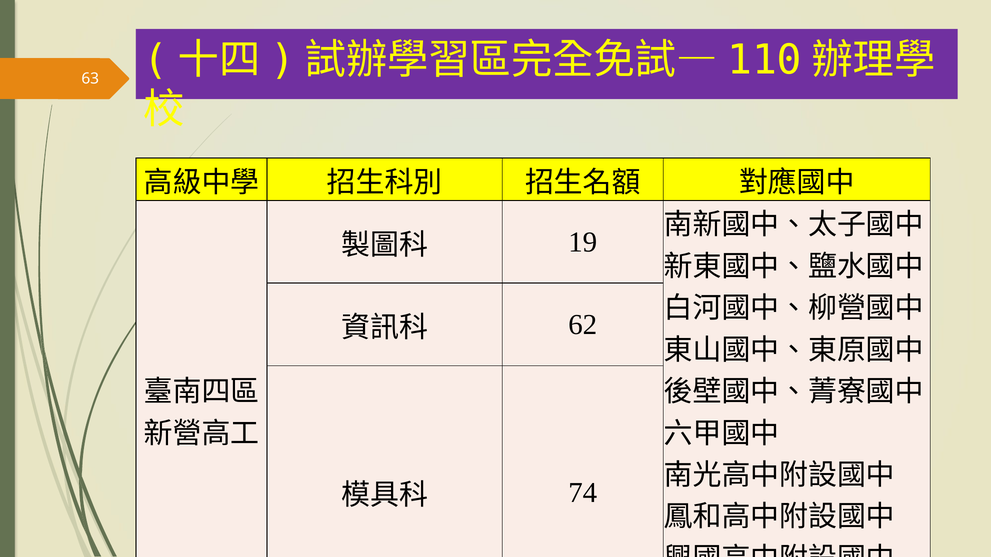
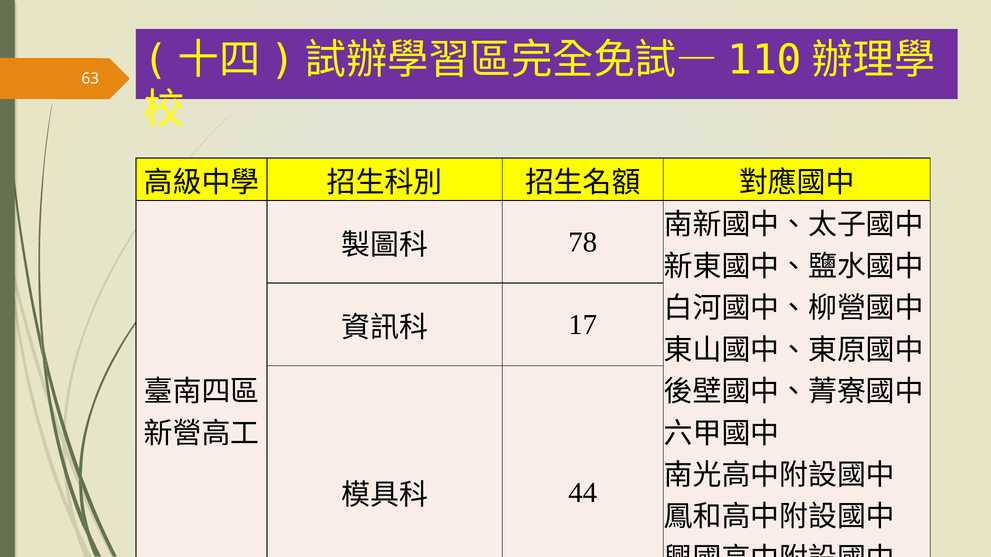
19: 19 -> 78 (583, 242)
62: 62 -> 17 (583, 325)
74: 74 -> 44 (583, 493)
